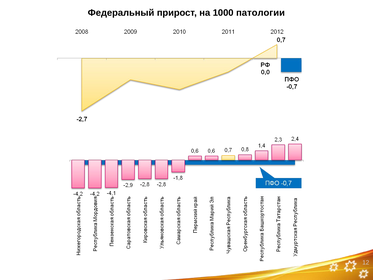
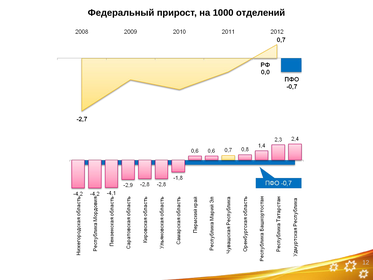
патологии: патологии -> отделений (261, 13)
